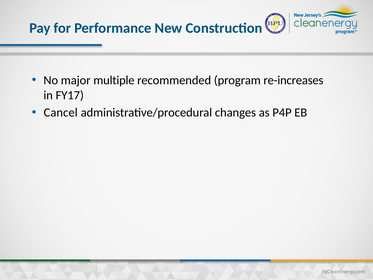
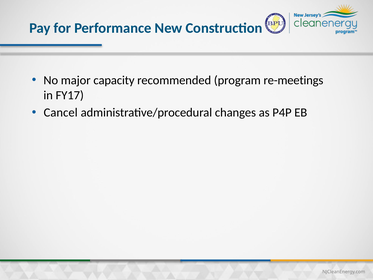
multiple: multiple -> capacity (114, 80)
re-increases: re-increases -> re-meetings (293, 80)
